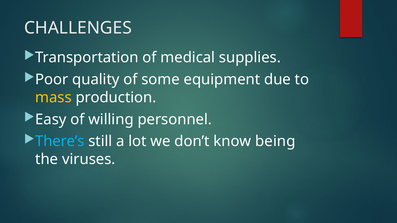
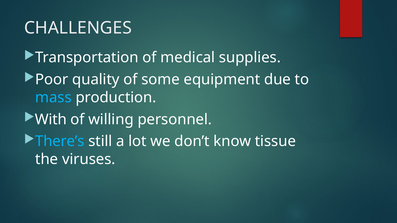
mass colour: yellow -> light blue (53, 98)
Easy: Easy -> With (51, 120)
being: being -> tissue (275, 142)
